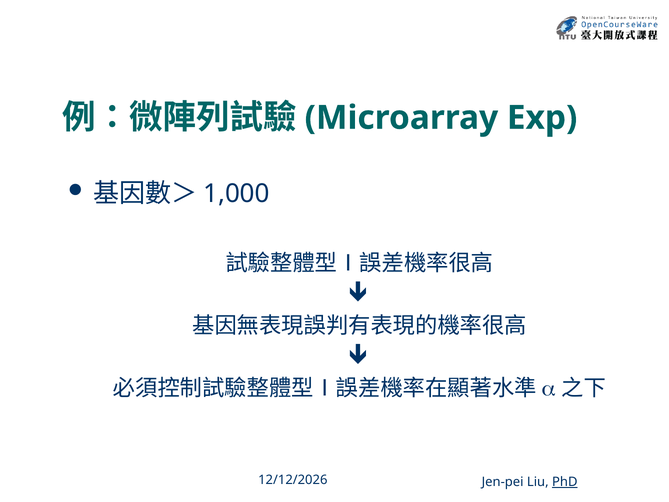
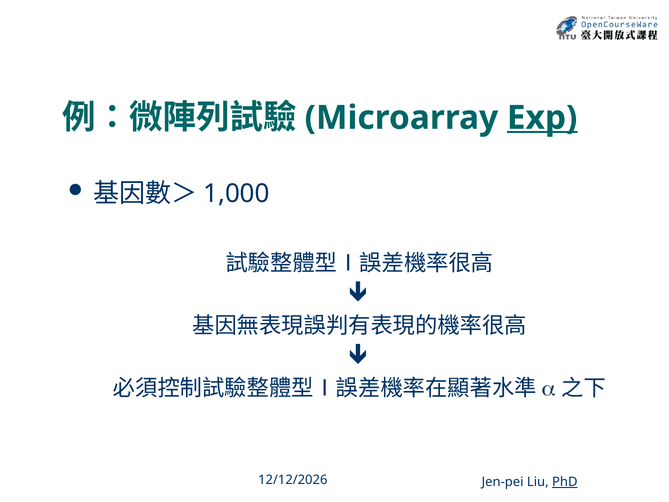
Exp underline: none -> present (542, 118)
